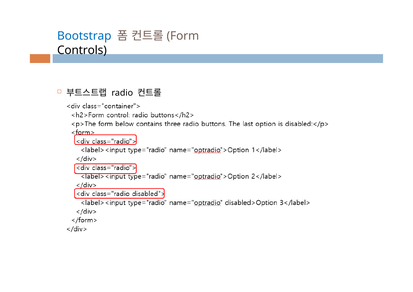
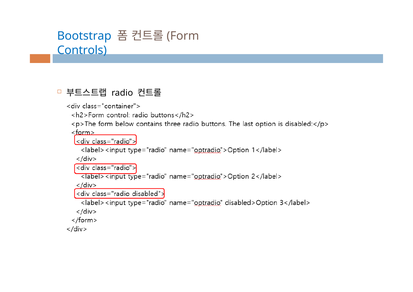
Controls colour: black -> blue (82, 50)
